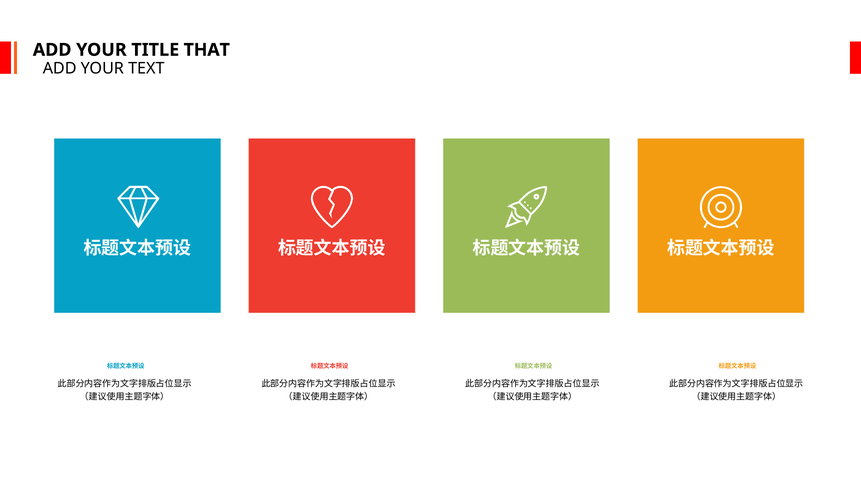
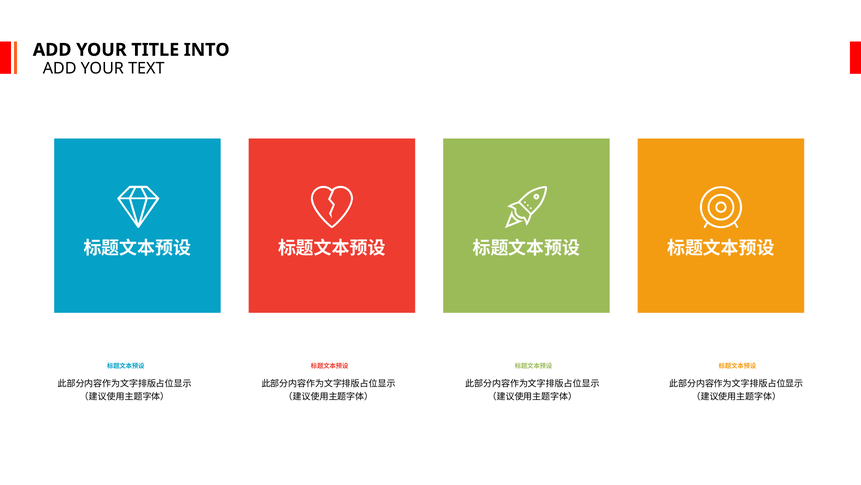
THAT: THAT -> INTO (207, 50)
